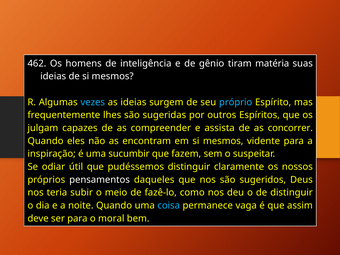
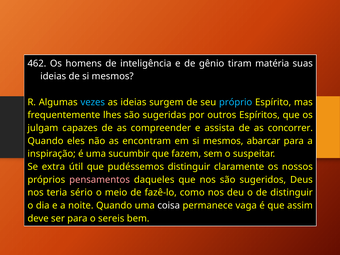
vidente: vidente -> abarcar (264, 141)
odiar: odiar -> extra (53, 167)
pensamentos colour: white -> pink (100, 180)
subir: subir -> sério (82, 193)
coisa colour: light blue -> white (169, 206)
moral: moral -> sereis (111, 218)
